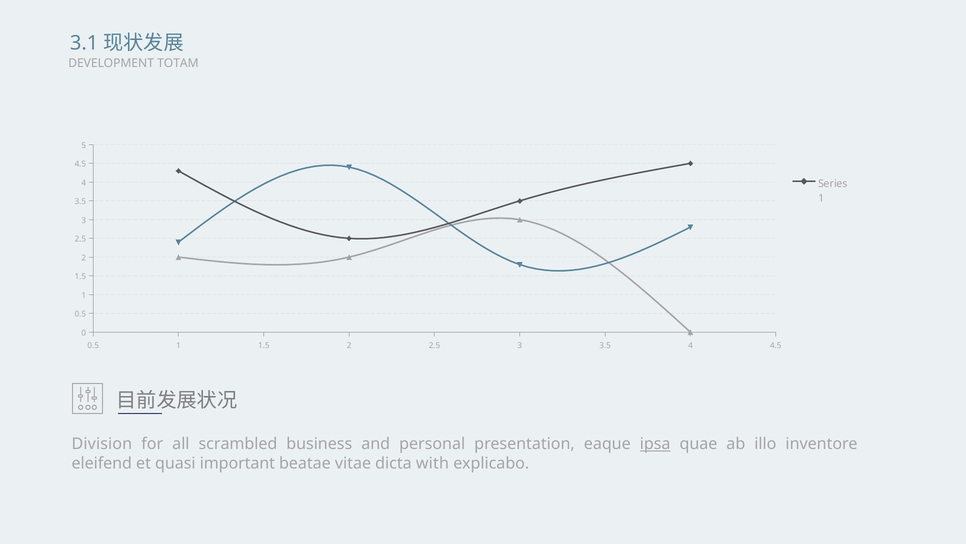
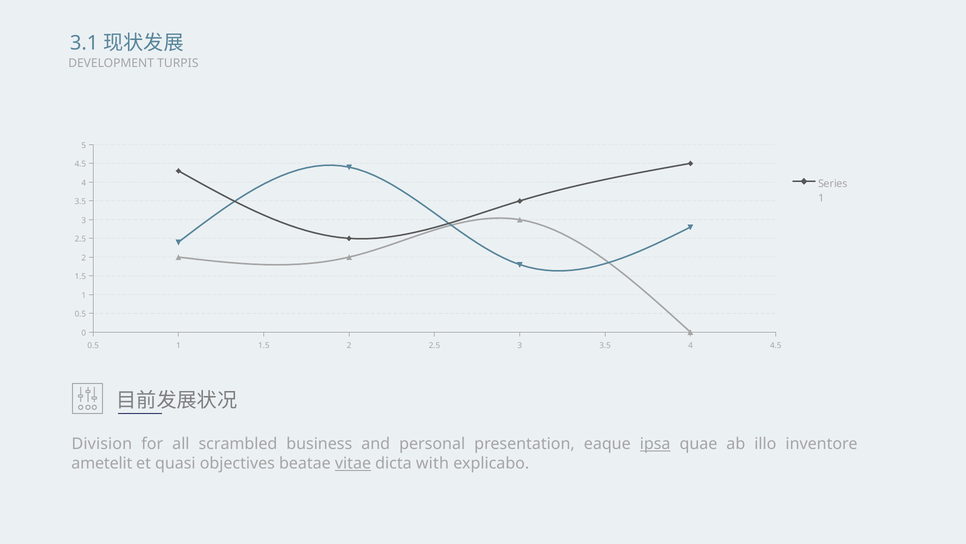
TOTAM: TOTAM -> TURPIS (178, 63)
eleifend: eleifend -> ametelit (102, 463)
important: important -> objectives (237, 463)
vitae underline: none -> present (353, 463)
